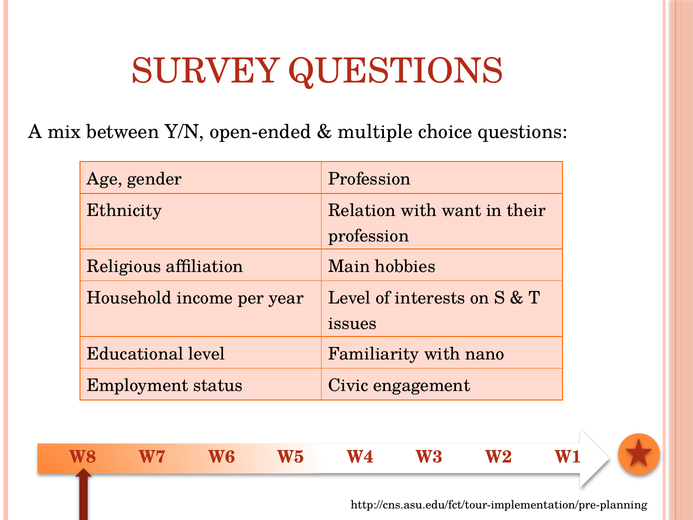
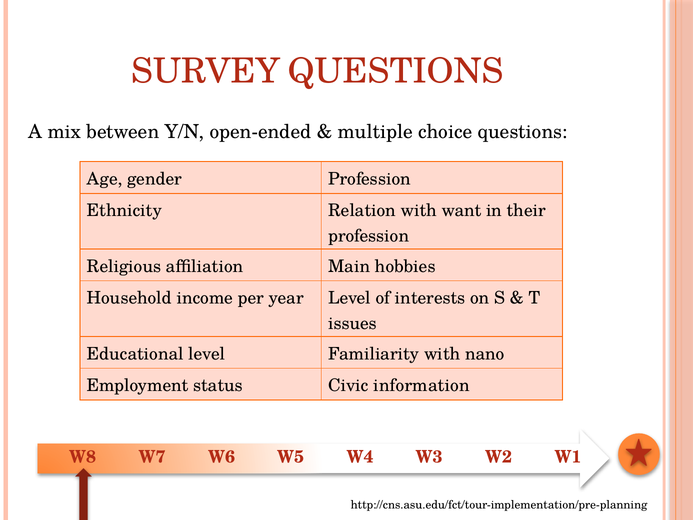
engagement: engagement -> information (422, 385)
